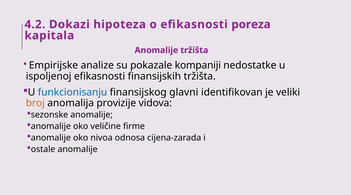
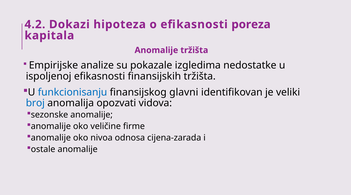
kompaniji: kompaniji -> izgledima (198, 65)
broj colour: orange -> blue (35, 103)
provizije: provizije -> opozvati (116, 103)
